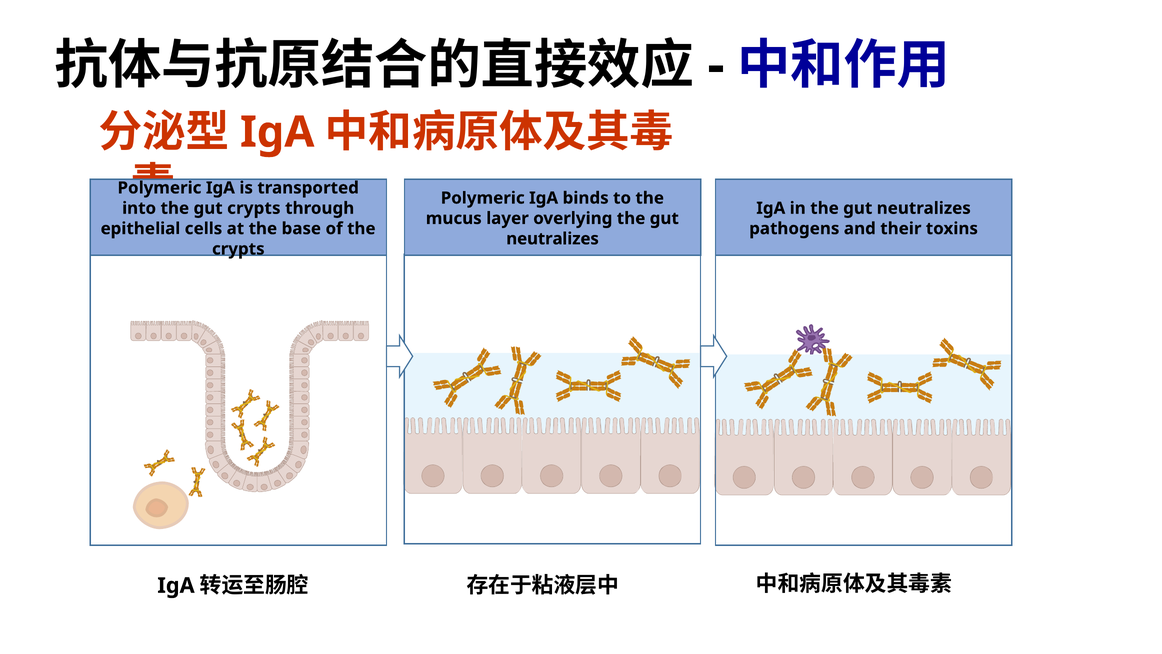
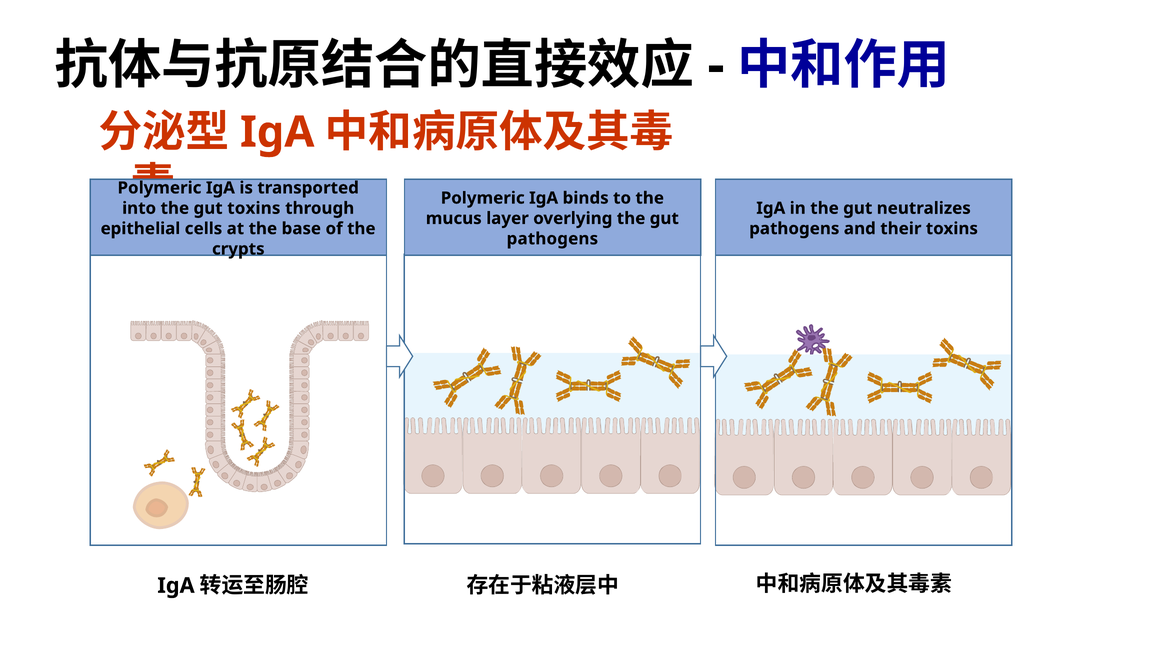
gut crypts: crypts -> toxins (254, 208)
neutralizes: neutralizes -> pathogens (552, 239)
